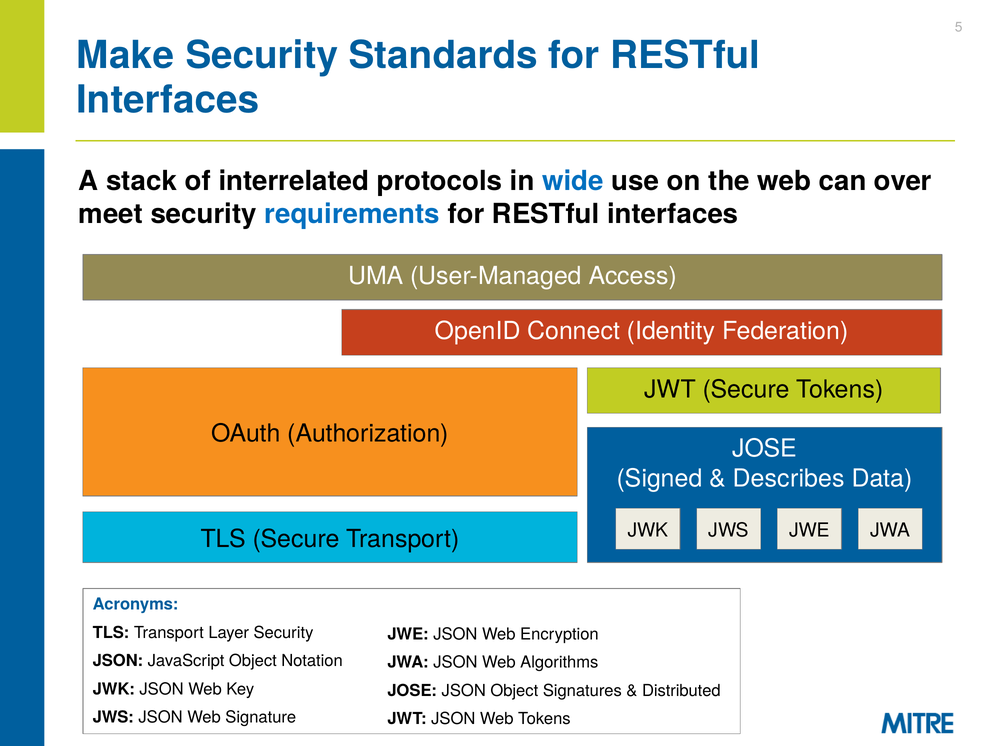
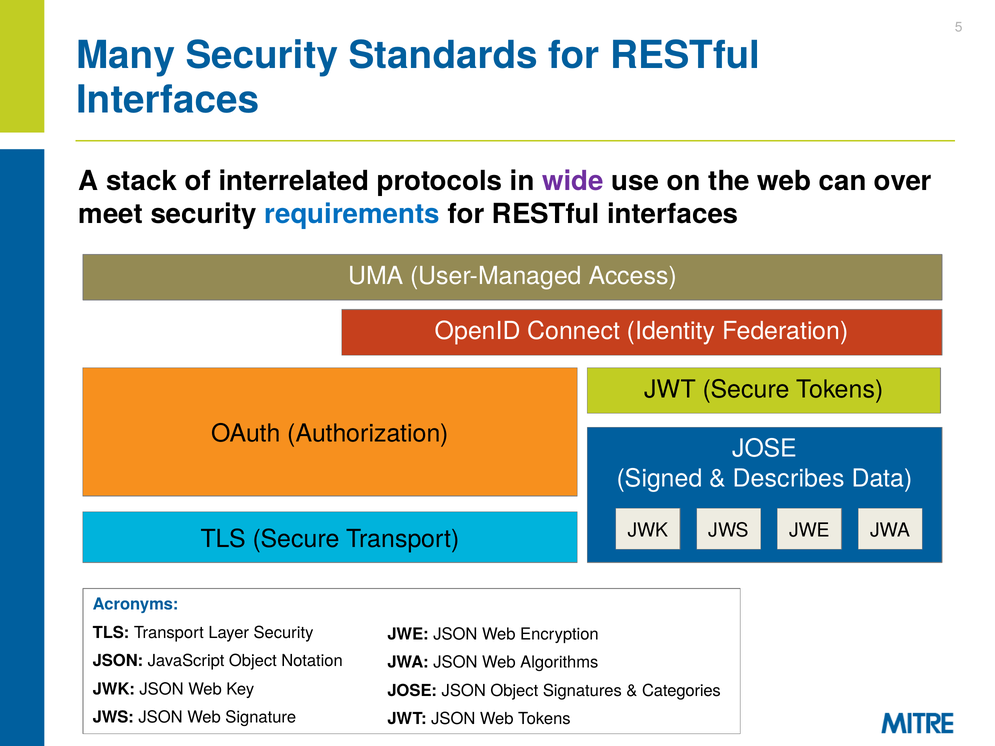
Make: Make -> Many (126, 56)
wide colour: blue -> purple (573, 181)
Distributed: Distributed -> Categories (681, 691)
